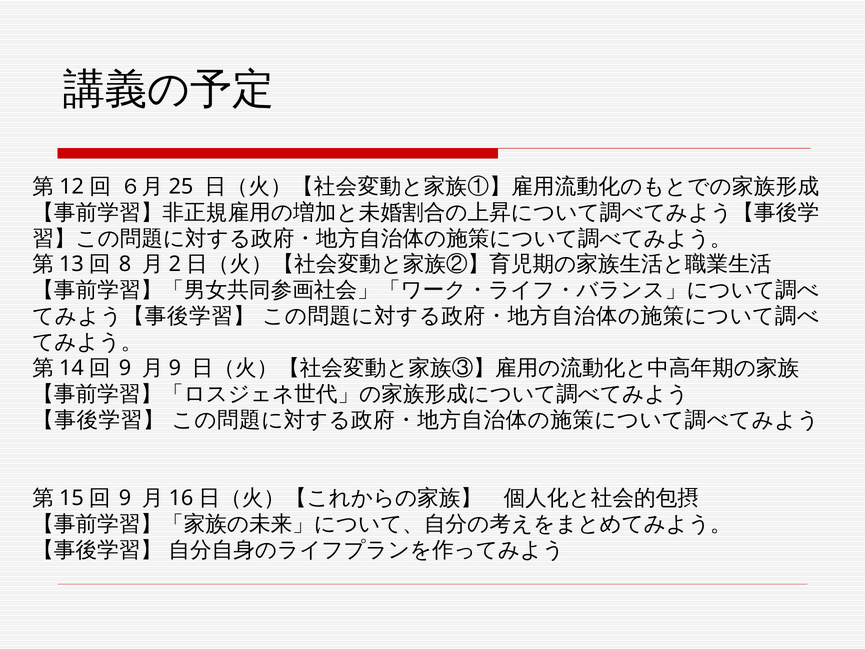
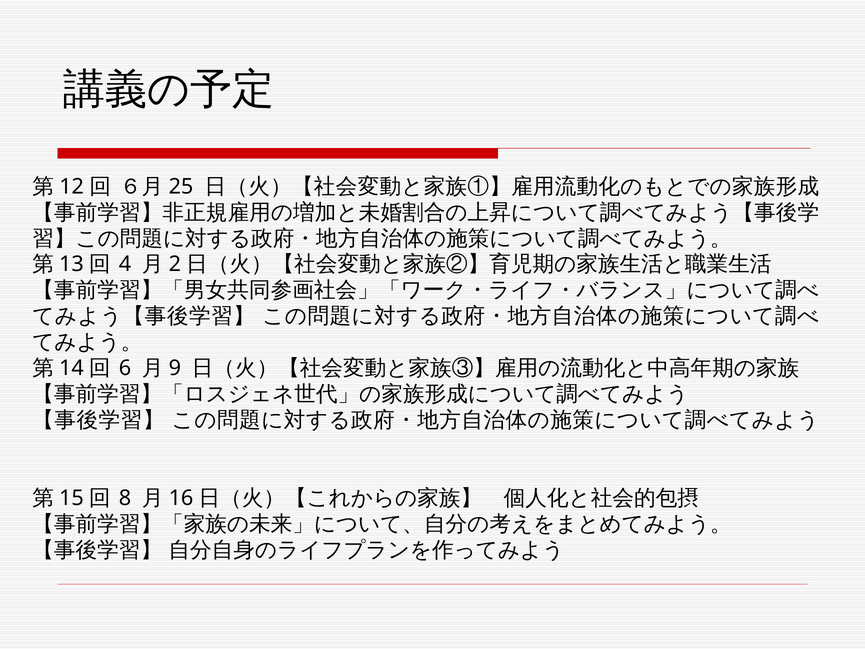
8: 8 -> 4 (125, 264)
9: 9 -> 6 (125, 368)
9: 9 -> 8 (125, 498)
